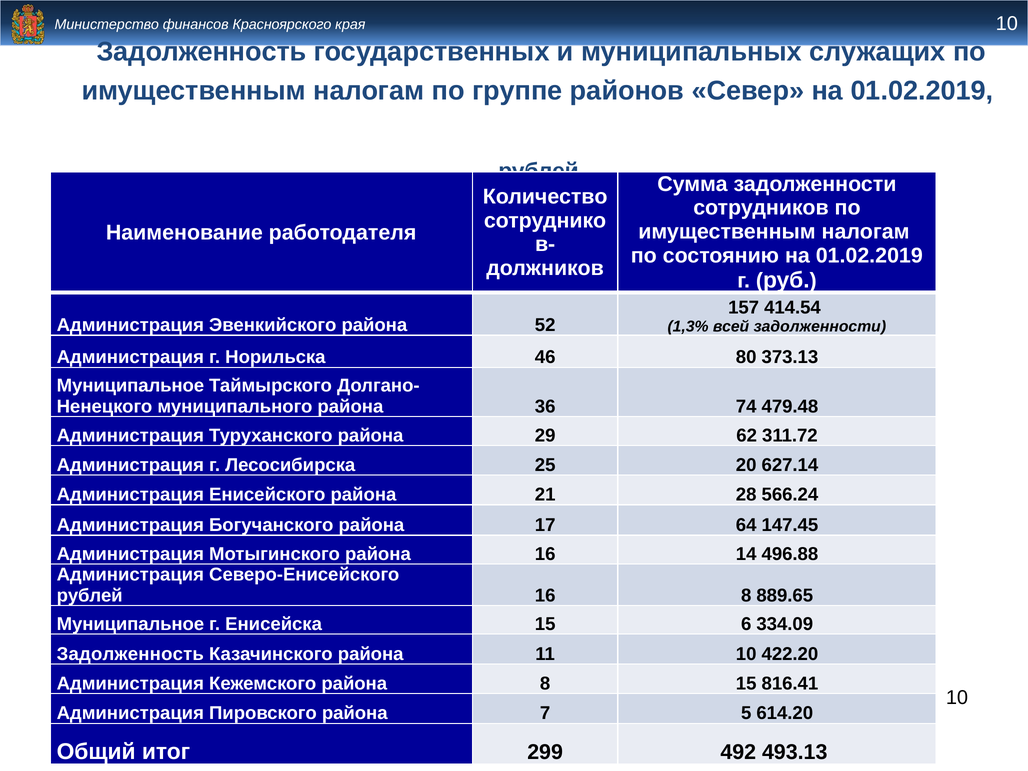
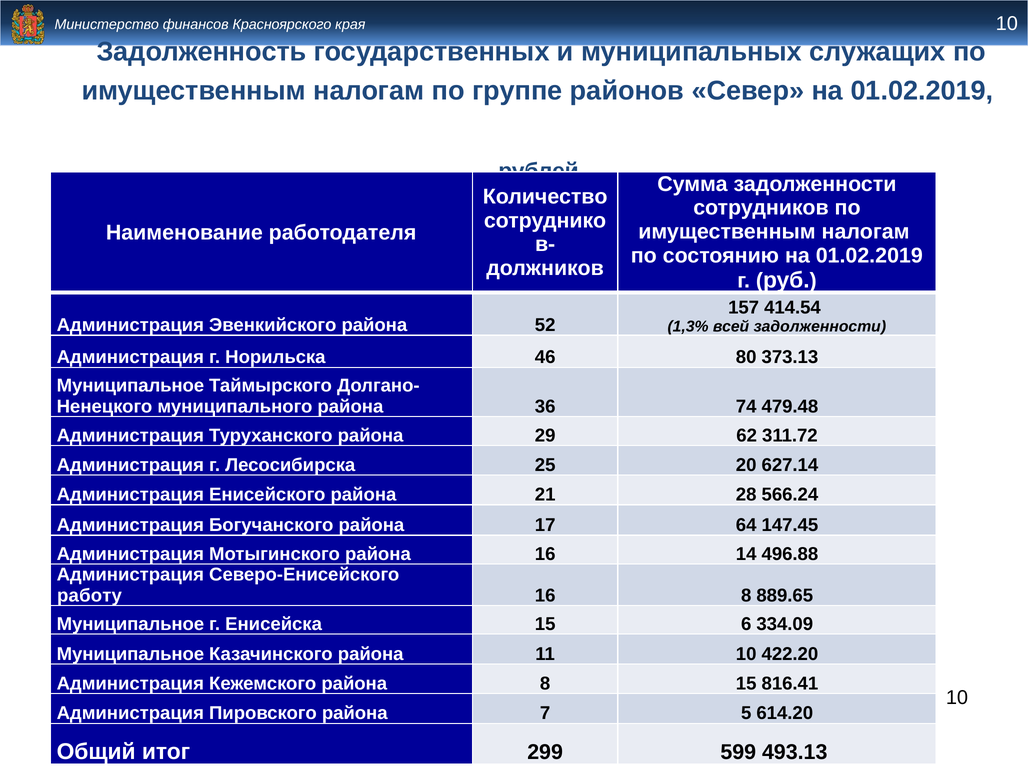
рублей: рублей -> работу (90, 595)
Задолженность: Задолженность -> Муниципальное (130, 654)
492: 492 -> 599 (738, 752)
